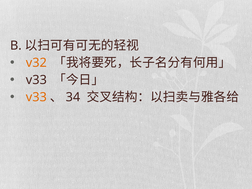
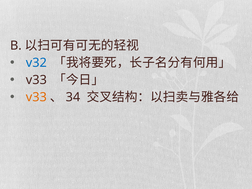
v32 colour: orange -> blue (36, 63)
